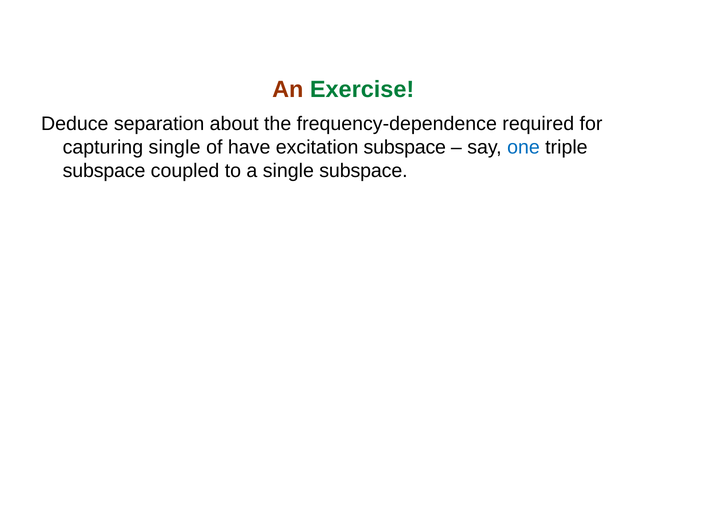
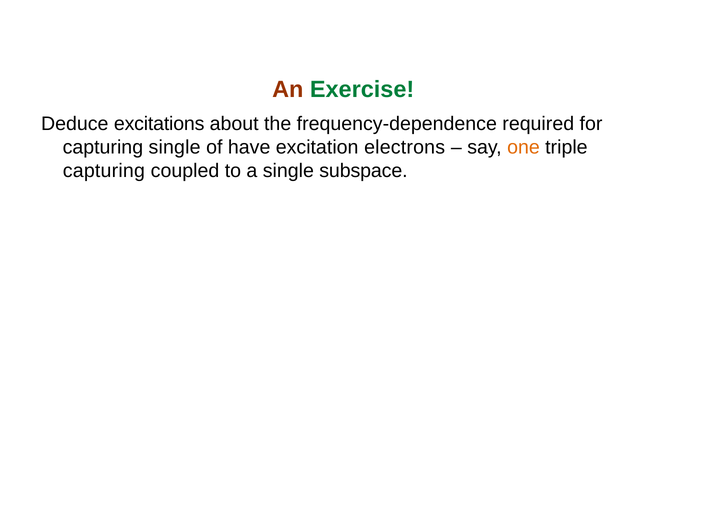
separation: separation -> excitations (159, 124)
excitation subspace: subspace -> electrons (405, 147)
one colour: blue -> orange (523, 147)
subspace: subspace -> capturing (104, 171)
